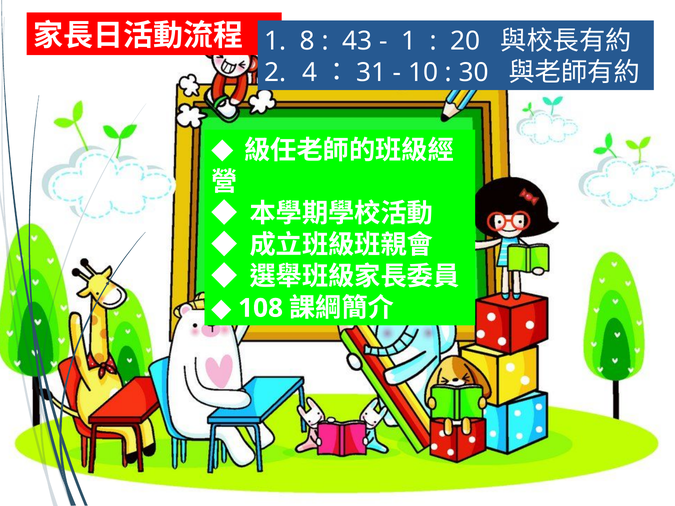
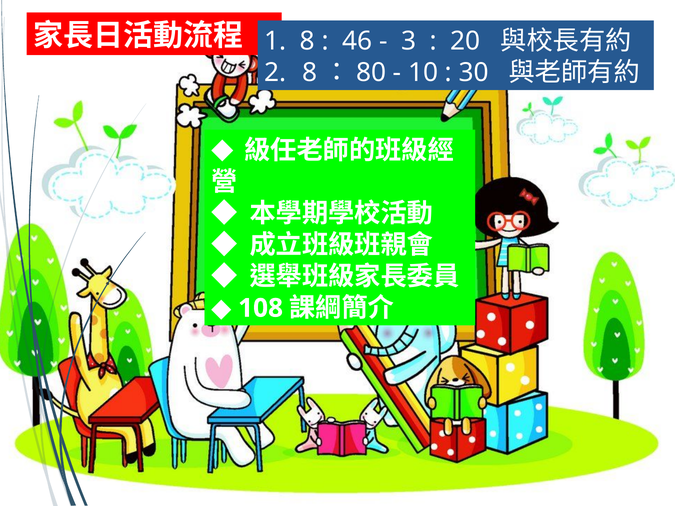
43: 43 -> 46 (357, 41)
1: 1 -> 3 (409, 41)
4: 4 -> 8 (310, 73)
31: 31 -> 80 (371, 73)
